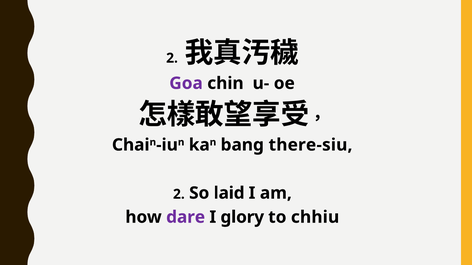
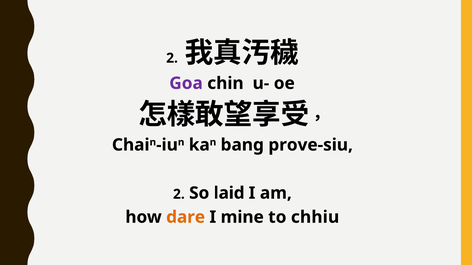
there-siu: there-siu -> prove-siu (311, 145)
dare colour: purple -> orange (186, 217)
glory: glory -> mine (242, 217)
